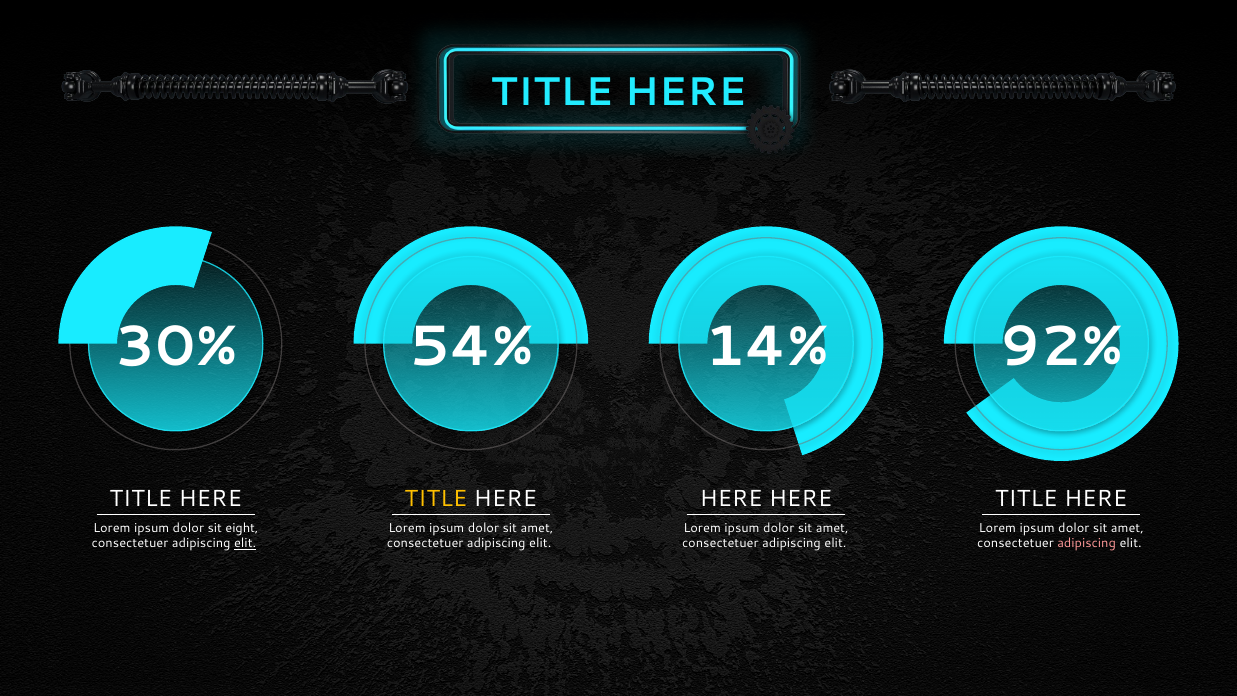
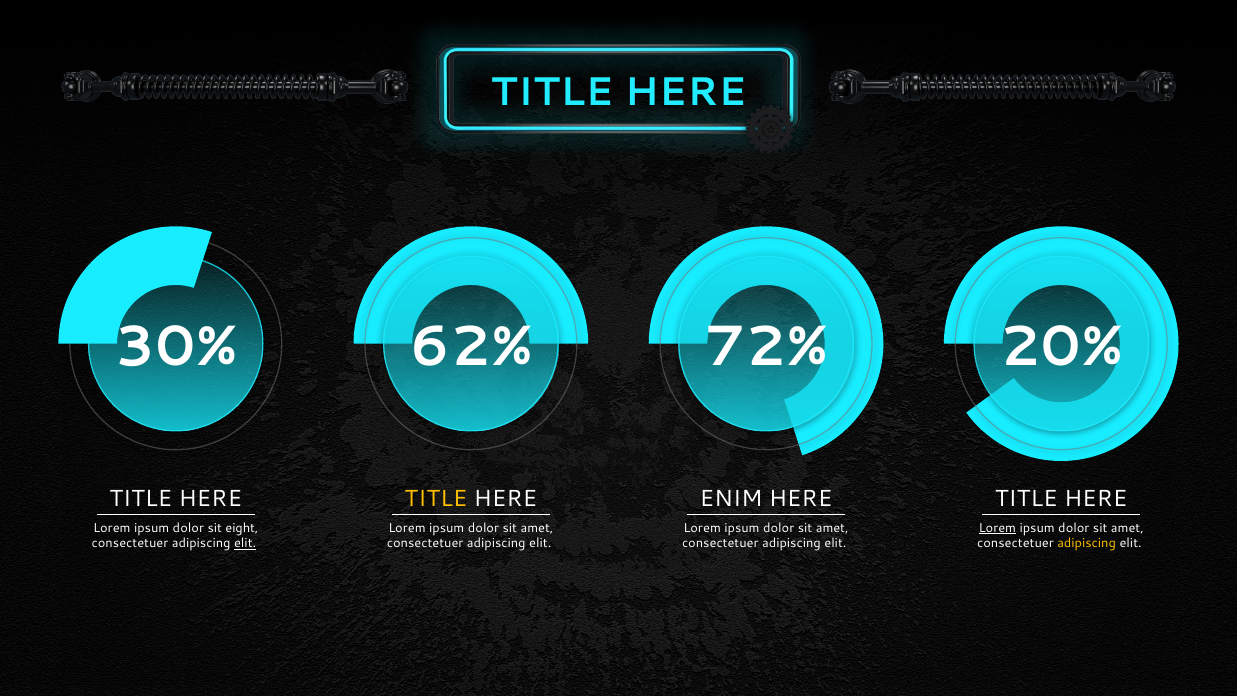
54%: 54% -> 62% (471, 347)
14%: 14% -> 72% (766, 347)
92%: 92% -> 20% (1061, 347)
HERE: HERE -> ENIM (731, 498)
Lorem underline: none -> present (997, 528)
adipiscing colour: pink -> yellow (1087, 543)
